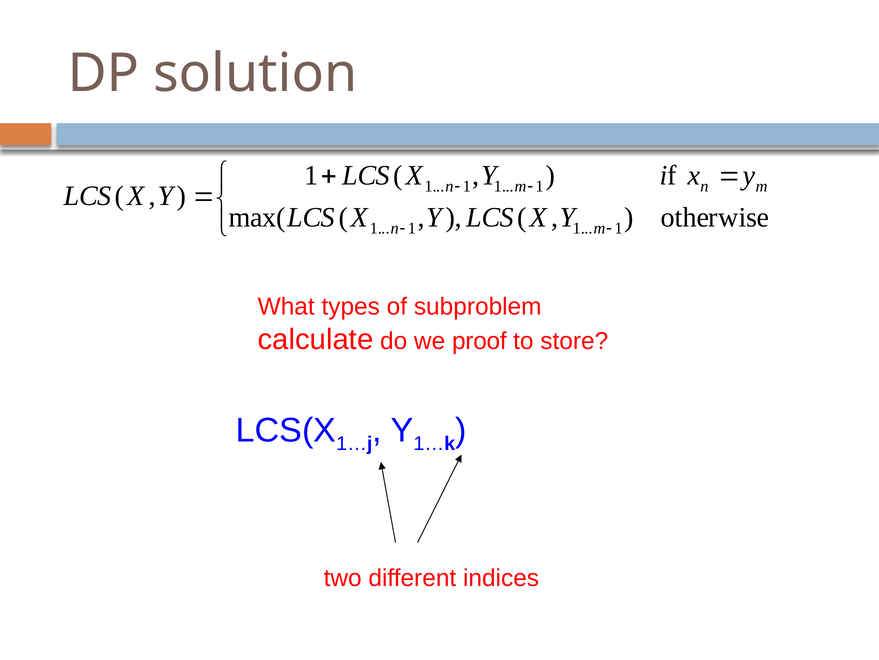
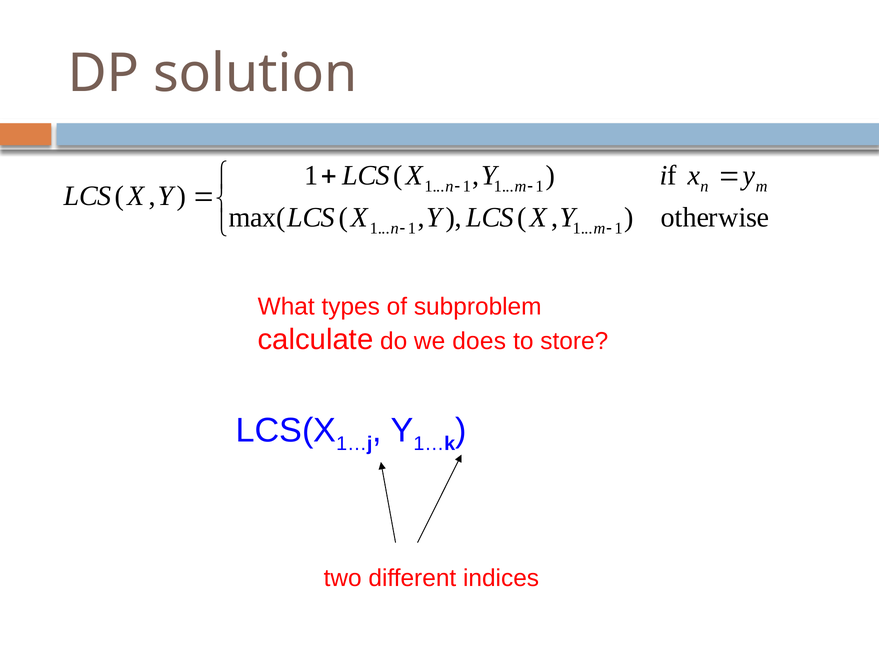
proof: proof -> does (479, 341)
